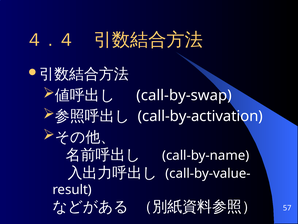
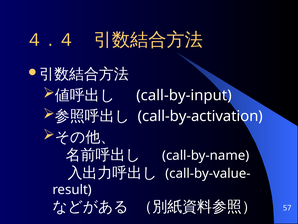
call-by-swap: call-by-swap -> call-by-input (184, 95)
